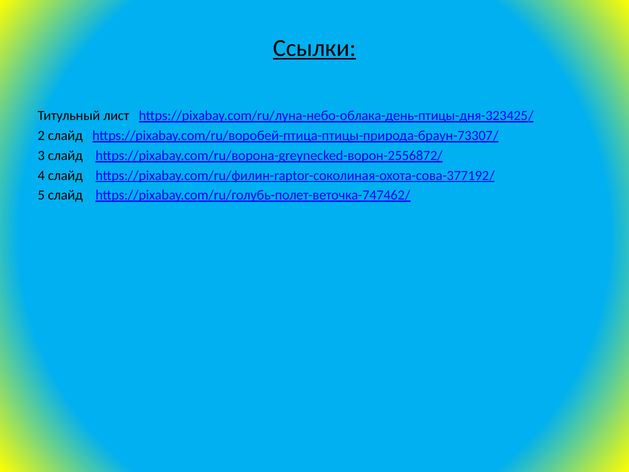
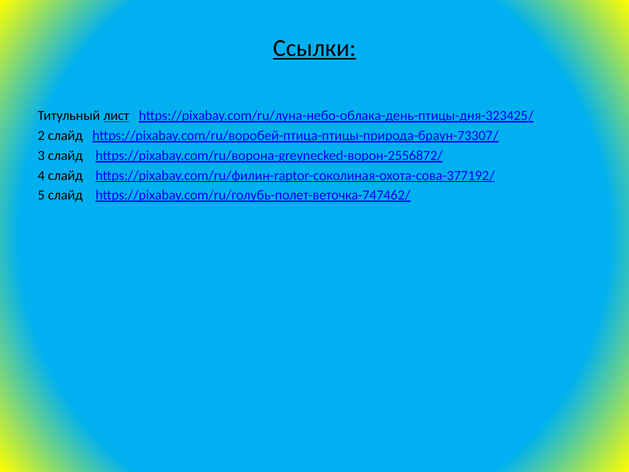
лист underline: none -> present (116, 116)
